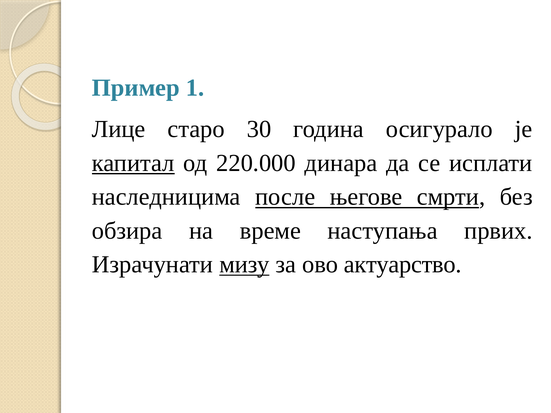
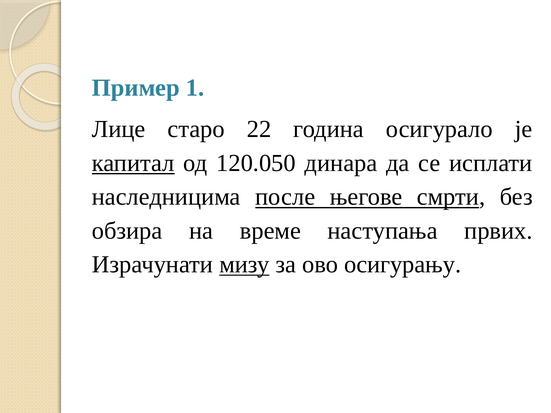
30: 30 -> 22 (259, 129)
220.000: 220.000 -> 120.050 (256, 163)
актуарство: актуарство -> осигурању (403, 265)
